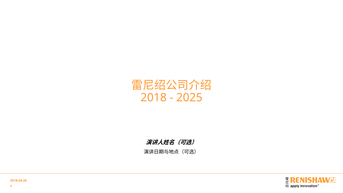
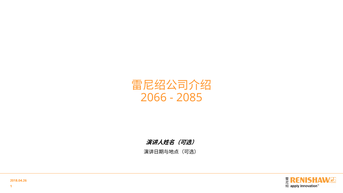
2018: 2018 -> 2066 (154, 98)
2025: 2025 -> 2085 (189, 98)
